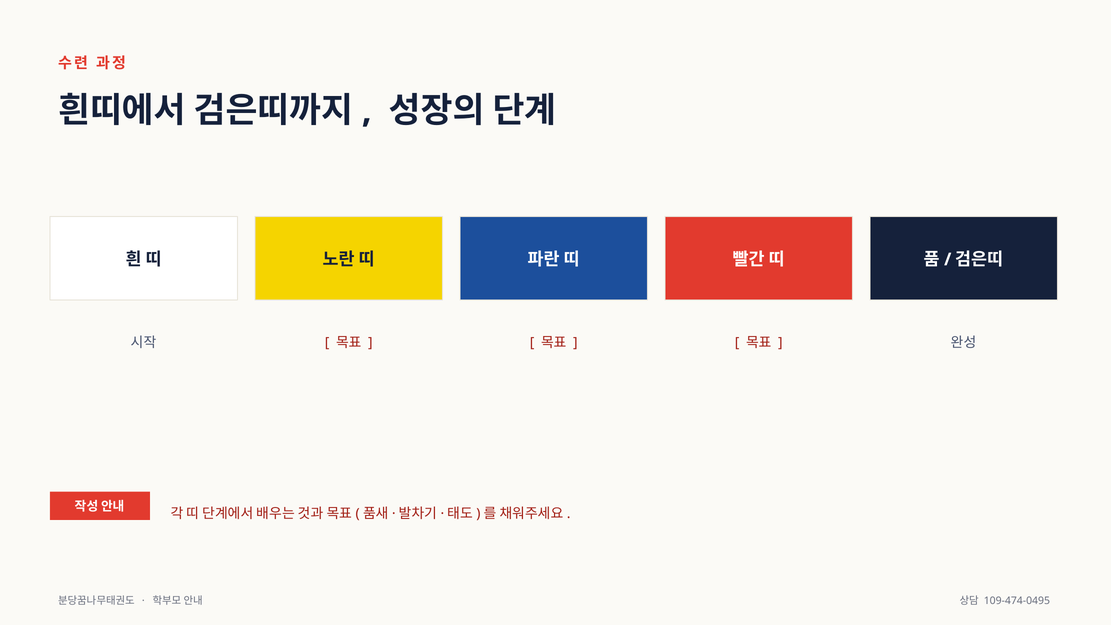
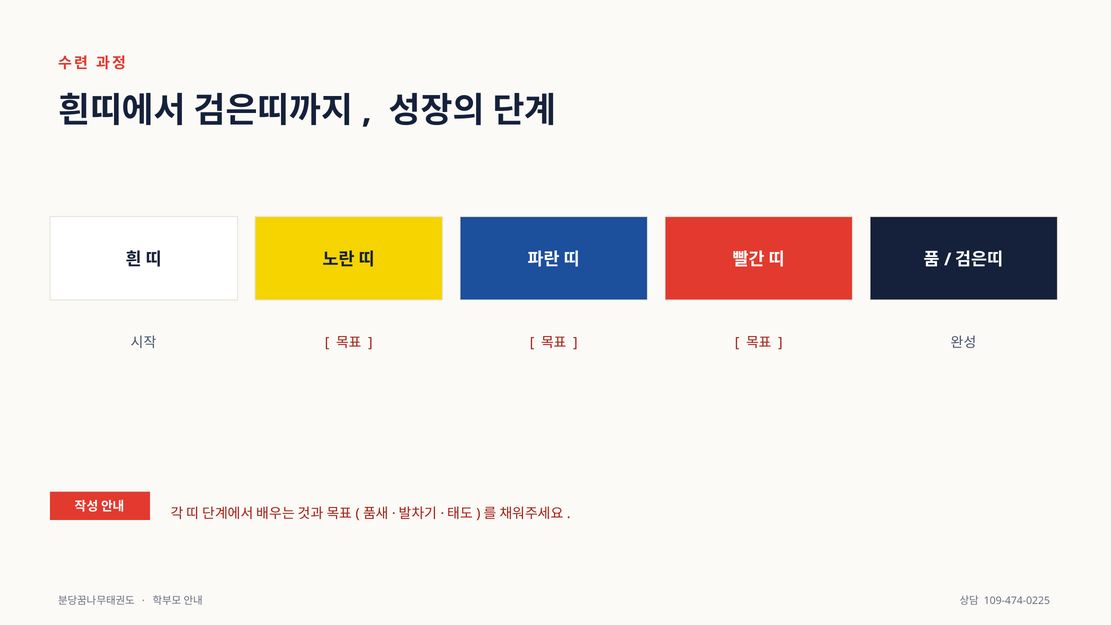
109-474-0495: 109-474-0495 -> 109-474-0225 (1017, 601)
